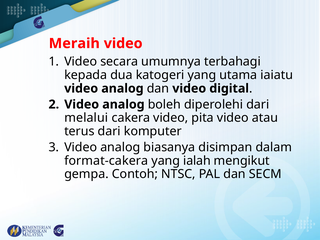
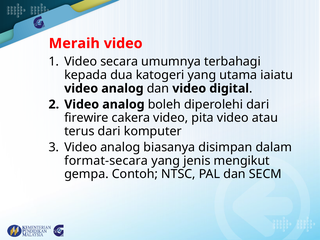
melalui: melalui -> firewire (86, 118)
format-cakera: format-cakera -> format-secara (106, 161)
ialah: ialah -> jenis (197, 161)
